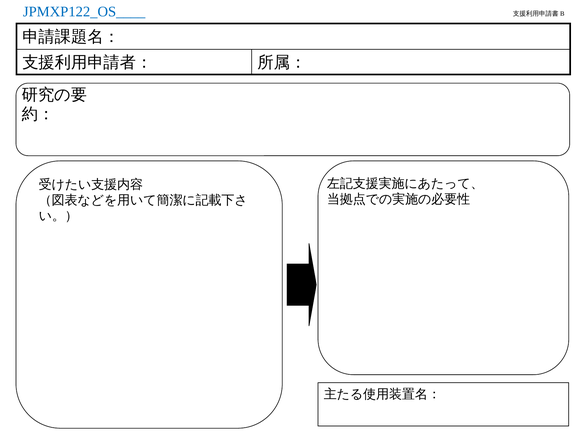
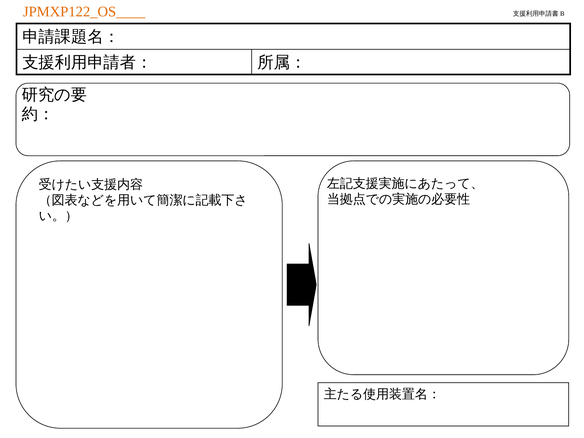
JPMXP122_OS____ colour: blue -> orange (84, 12)
